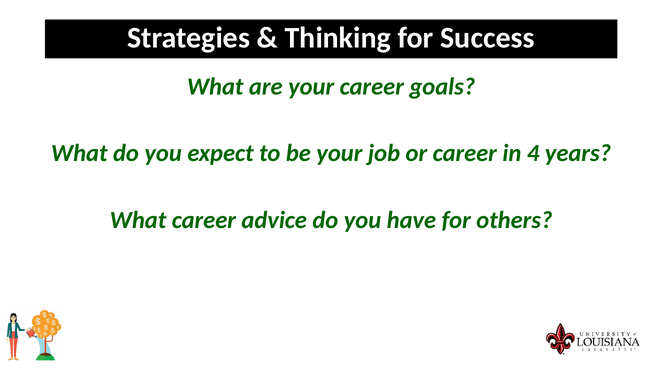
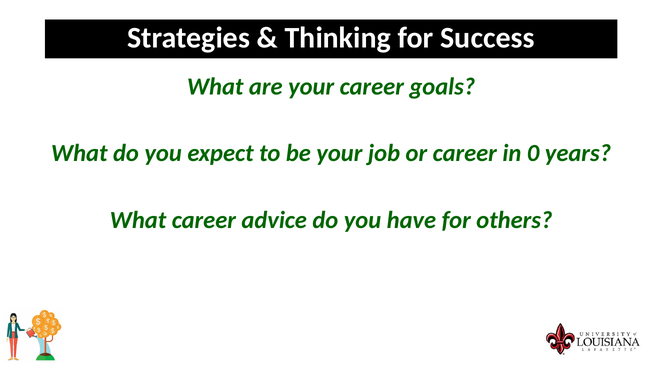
4: 4 -> 0 (533, 153)
